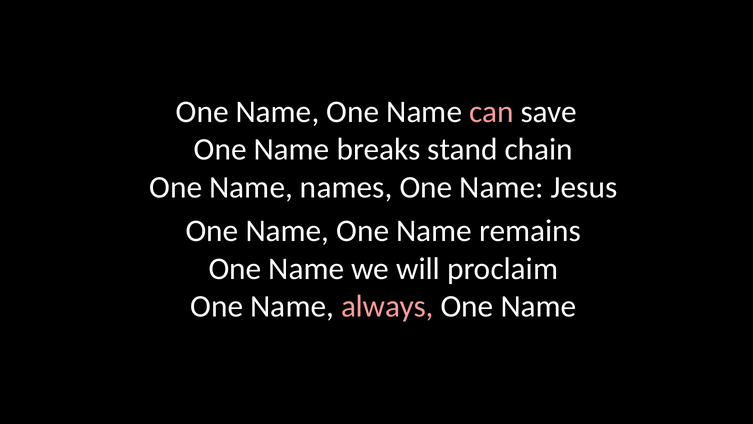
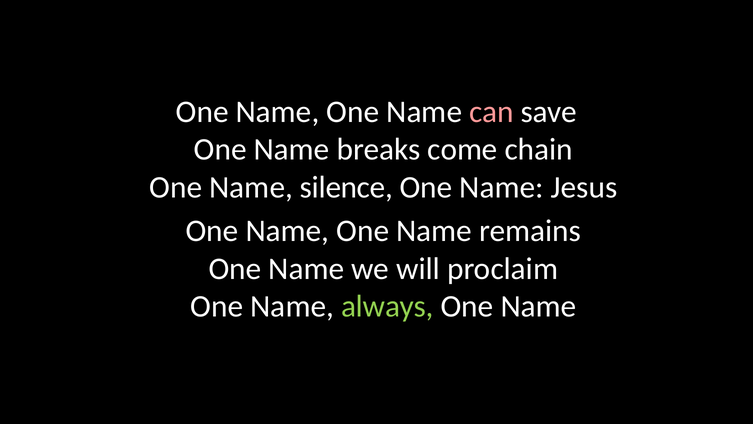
stand: stand -> come (463, 149)
names: names -> silence (346, 187)
always colour: pink -> light green (387, 306)
